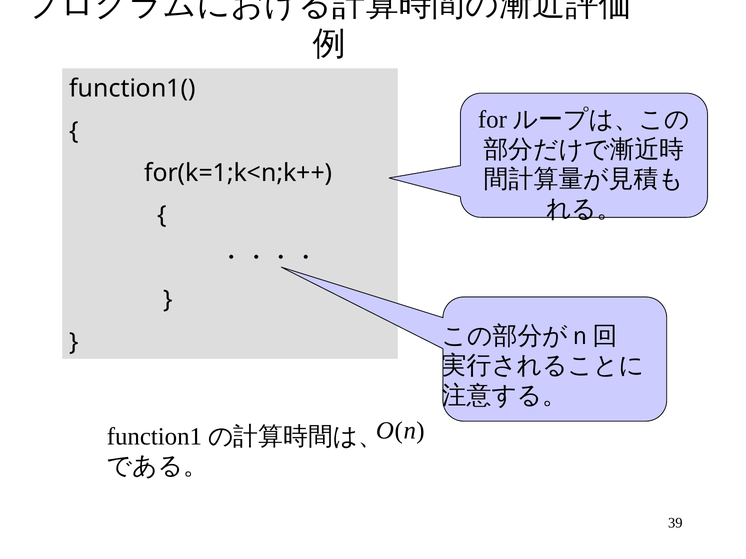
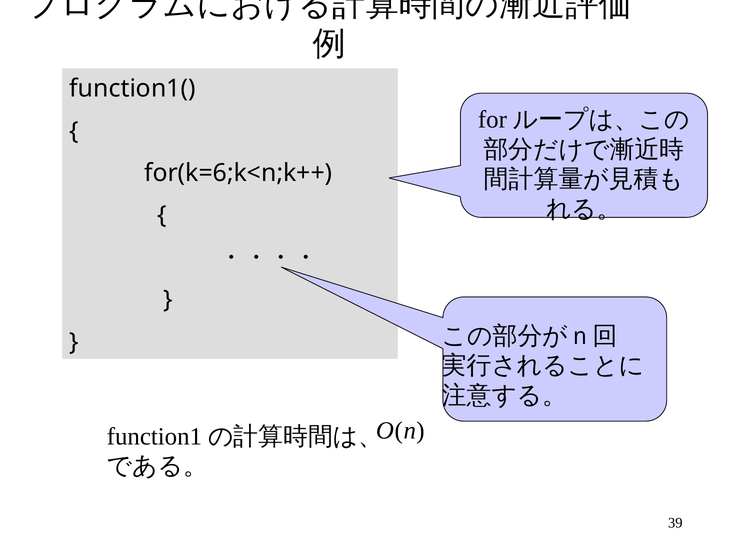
for(k=1;k<n;k++: for(k=1;k<n;k++ -> for(k=6;k<n;k++ (238, 173)
